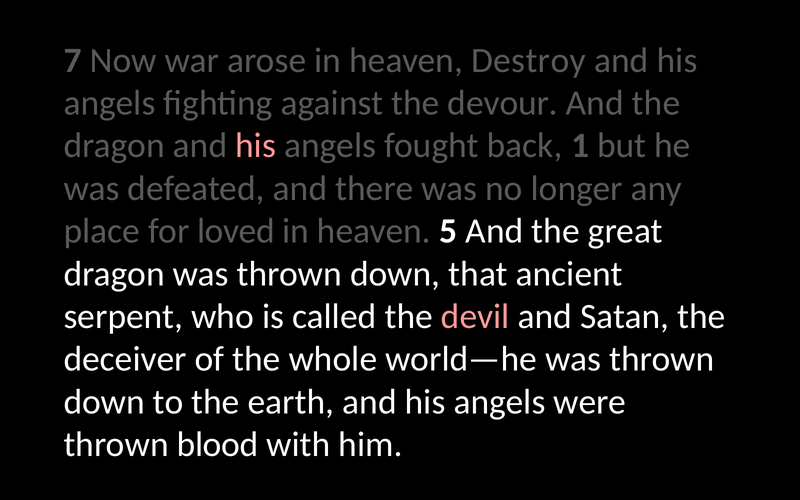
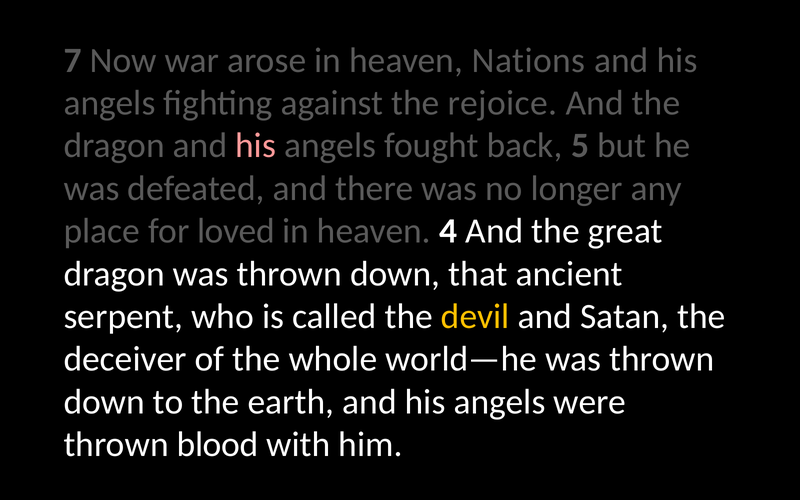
Destroy: Destroy -> Nations (529, 60)
devour: devour -> rejoice (502, 103)
1: 1 -> 5 (580, 146)
5: 5 -> 4 (448, 231)
devil colour: pink -> yellow (475, 317)
